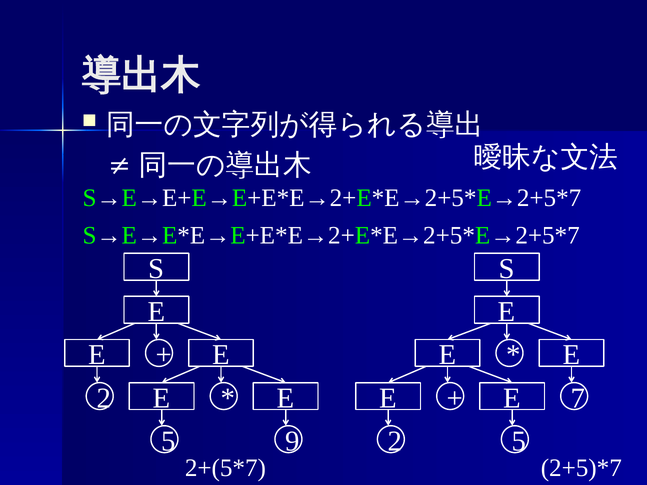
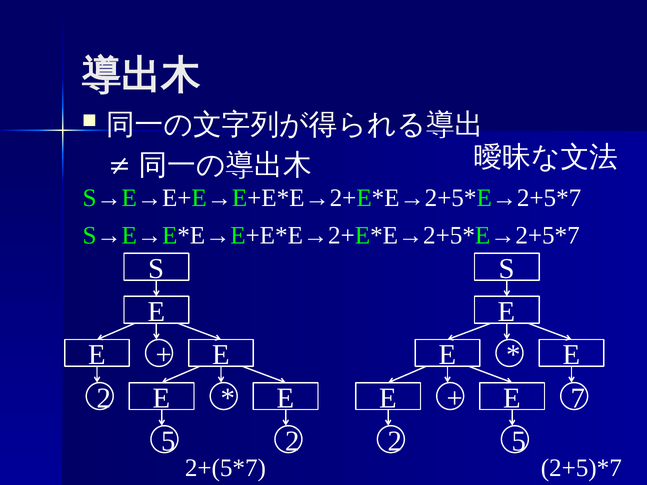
5 9: 9 -> 2 (292, 441)
